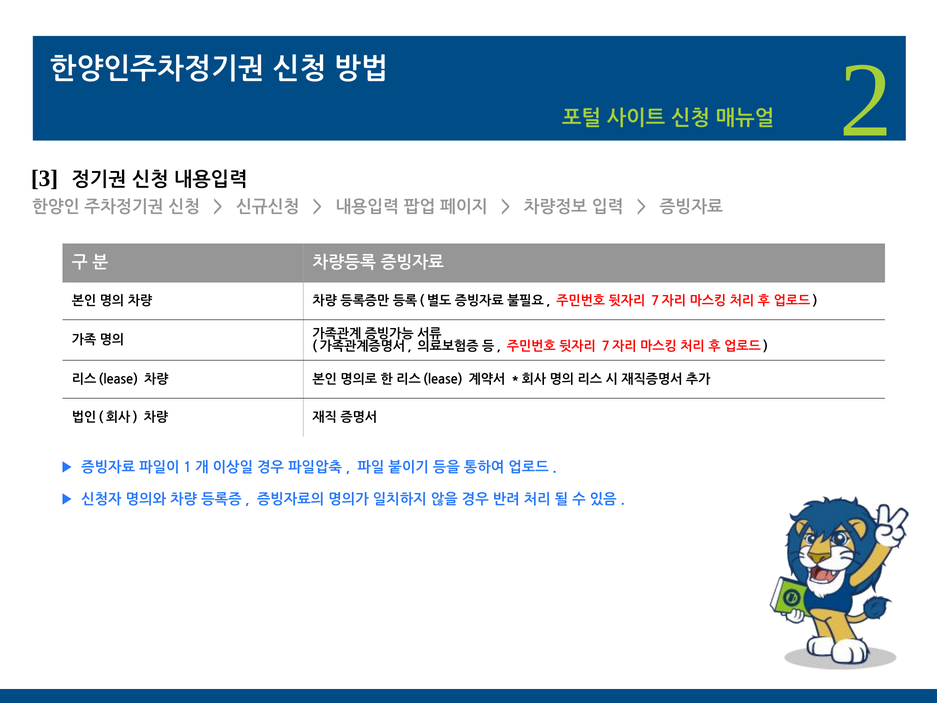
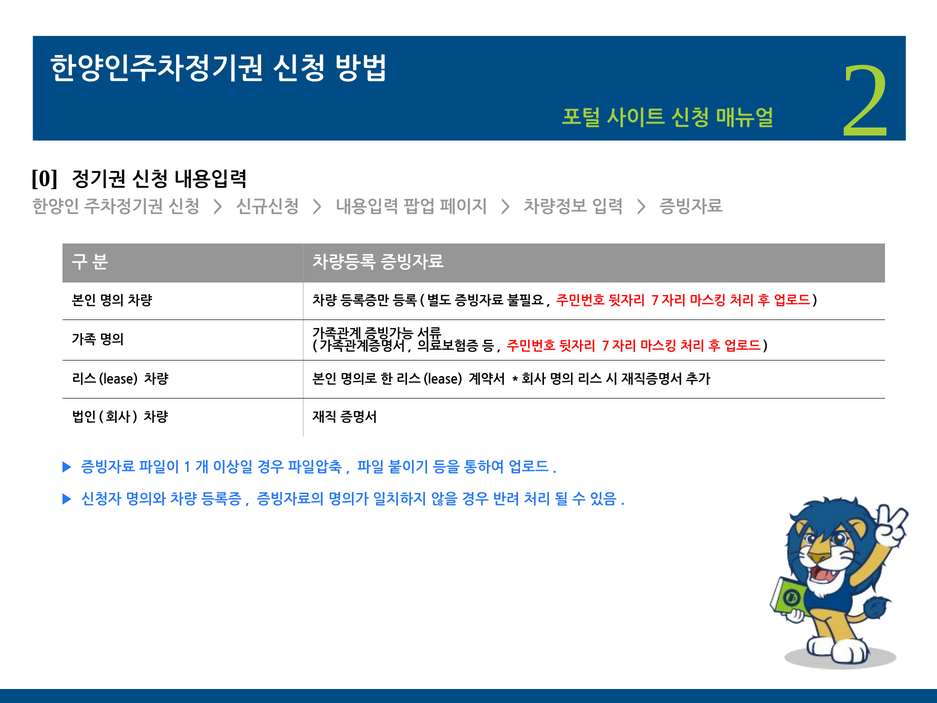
3: 3 -> 0 (45, 178)
